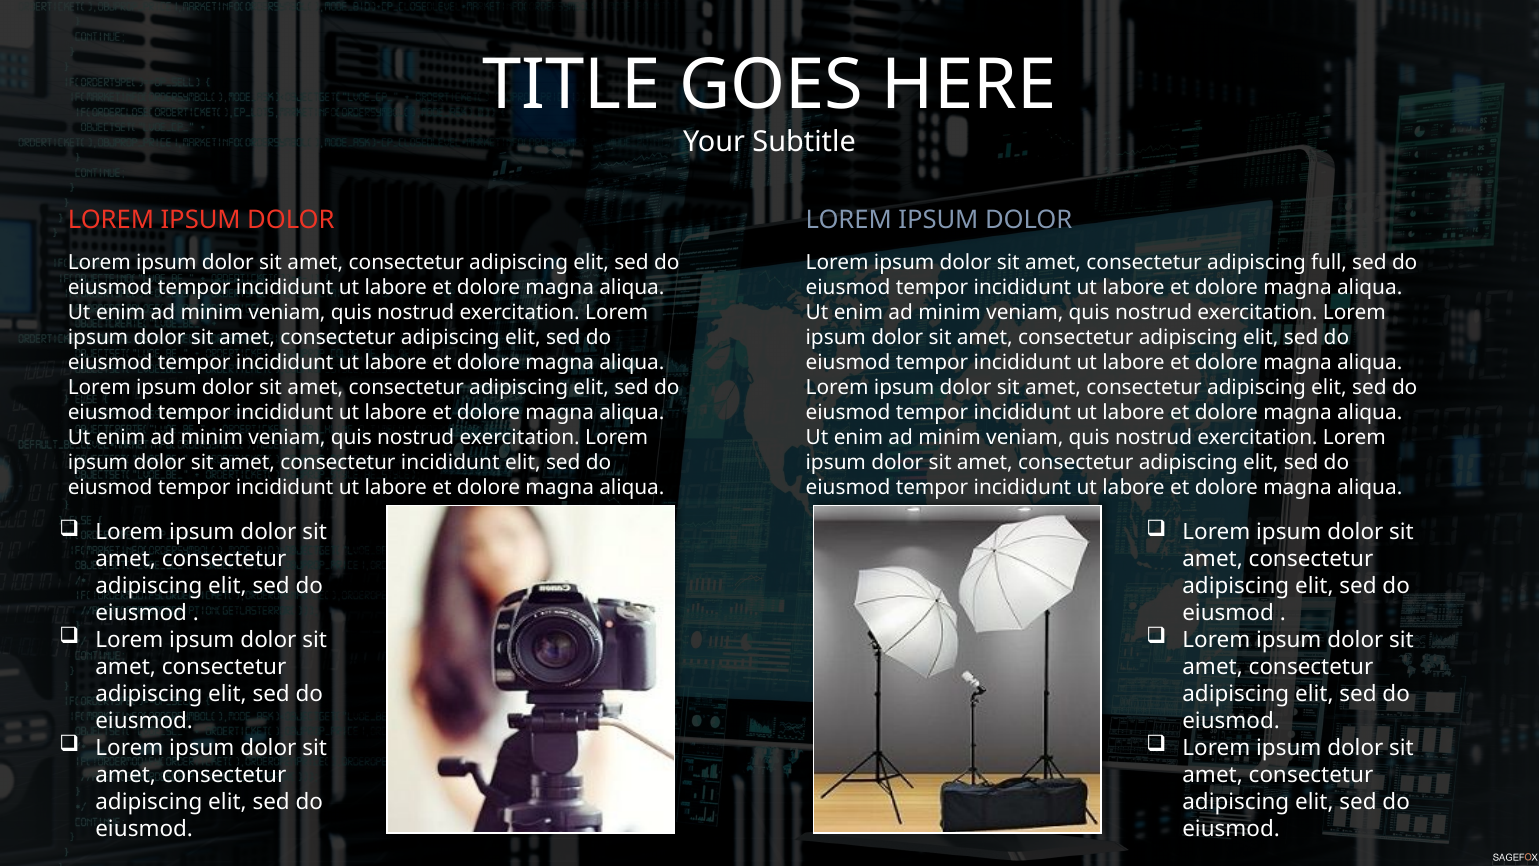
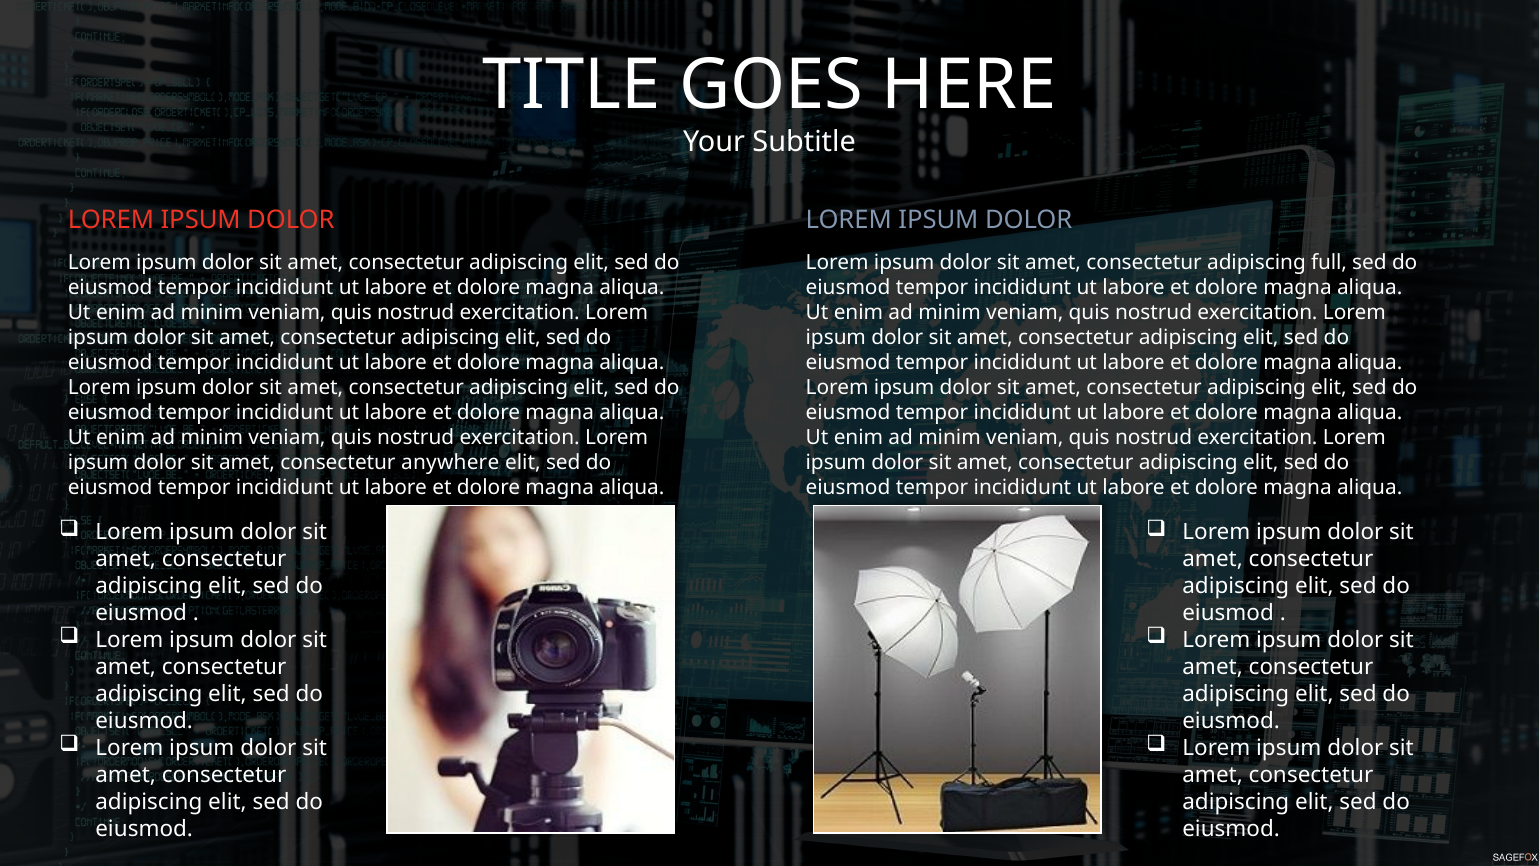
consectetur incididunt: incididunt -> anywhere (450, 463)
